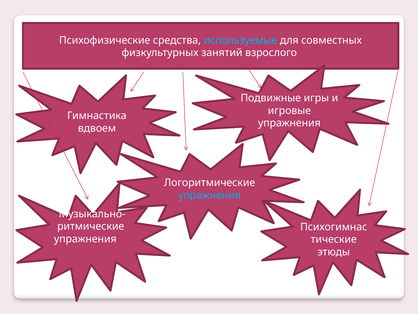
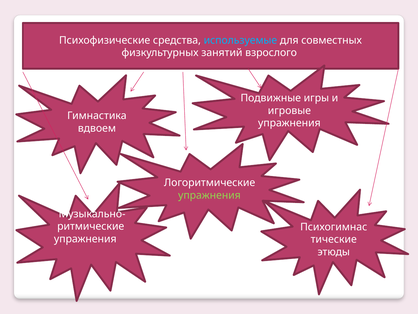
упражнения colour: light blue -> light green (209, 195)
